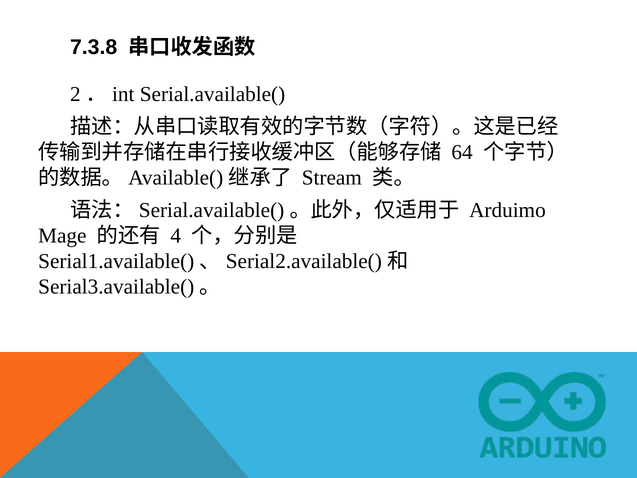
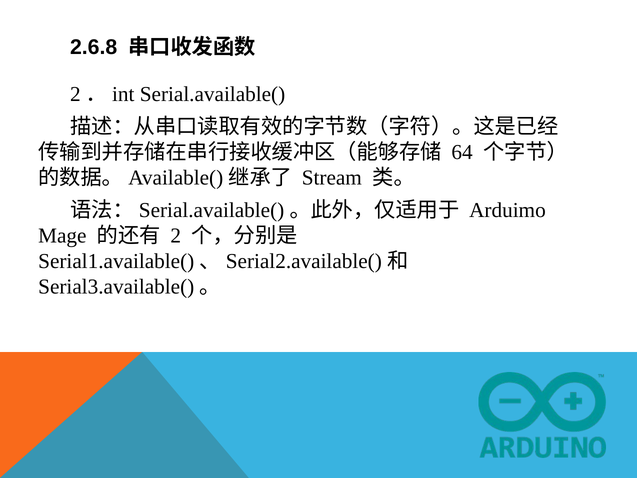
7.3.8: 7.3.8 -> 2.6.8 (94, 47)
4: 4 -> 2 (176, 236)
